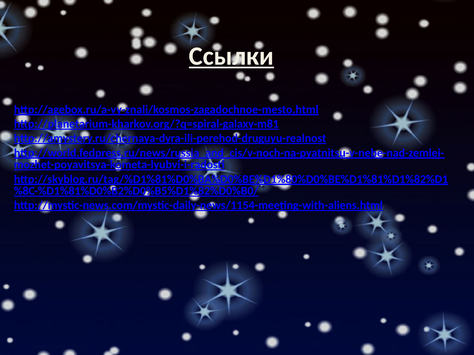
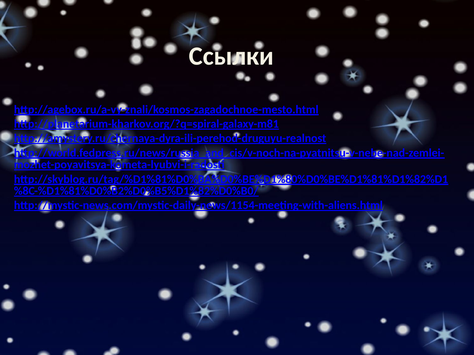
Ссылки underline: present -> none (231, 56)
